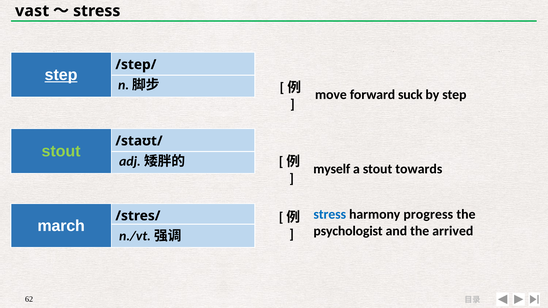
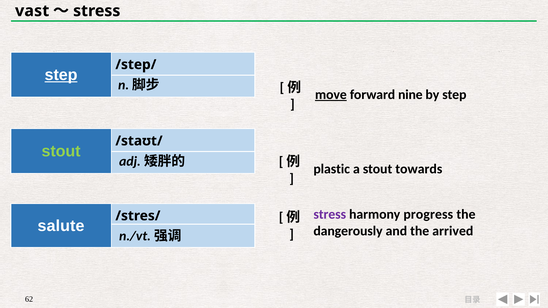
move underline: none -> present (331, 95)
suck: suck -> nine (410, 95)
myself: myself -> plastic (332, 169)
stress colour: blue -> purple (330, 215)
march: march -> salute (61, 226)
psychologist: psychologist -> dangerously (348, 231)
